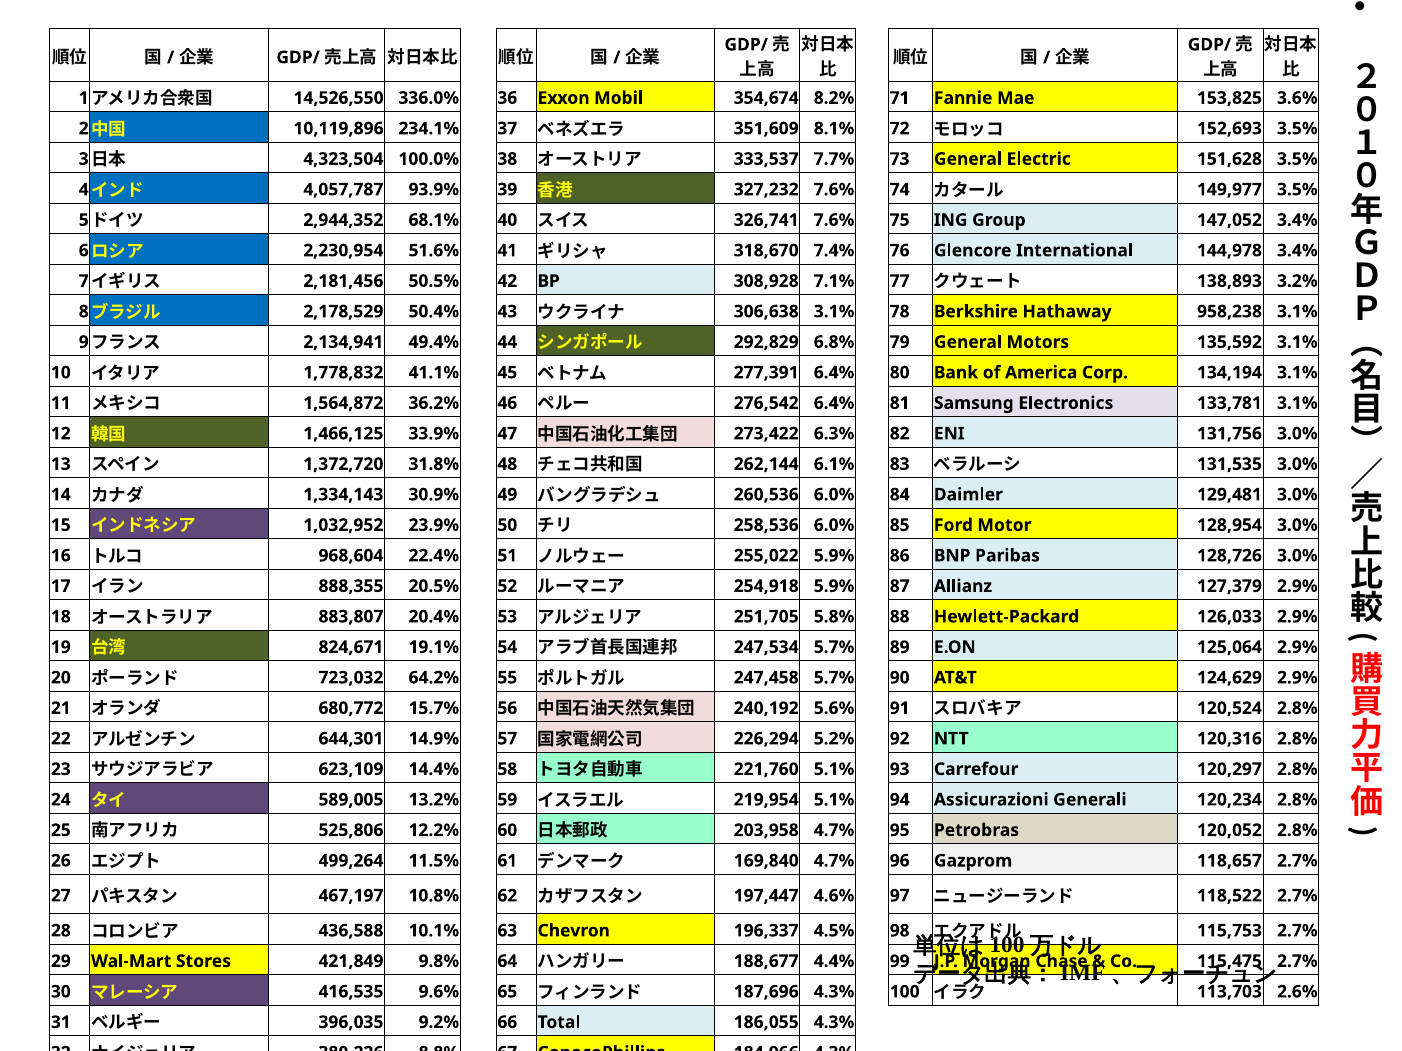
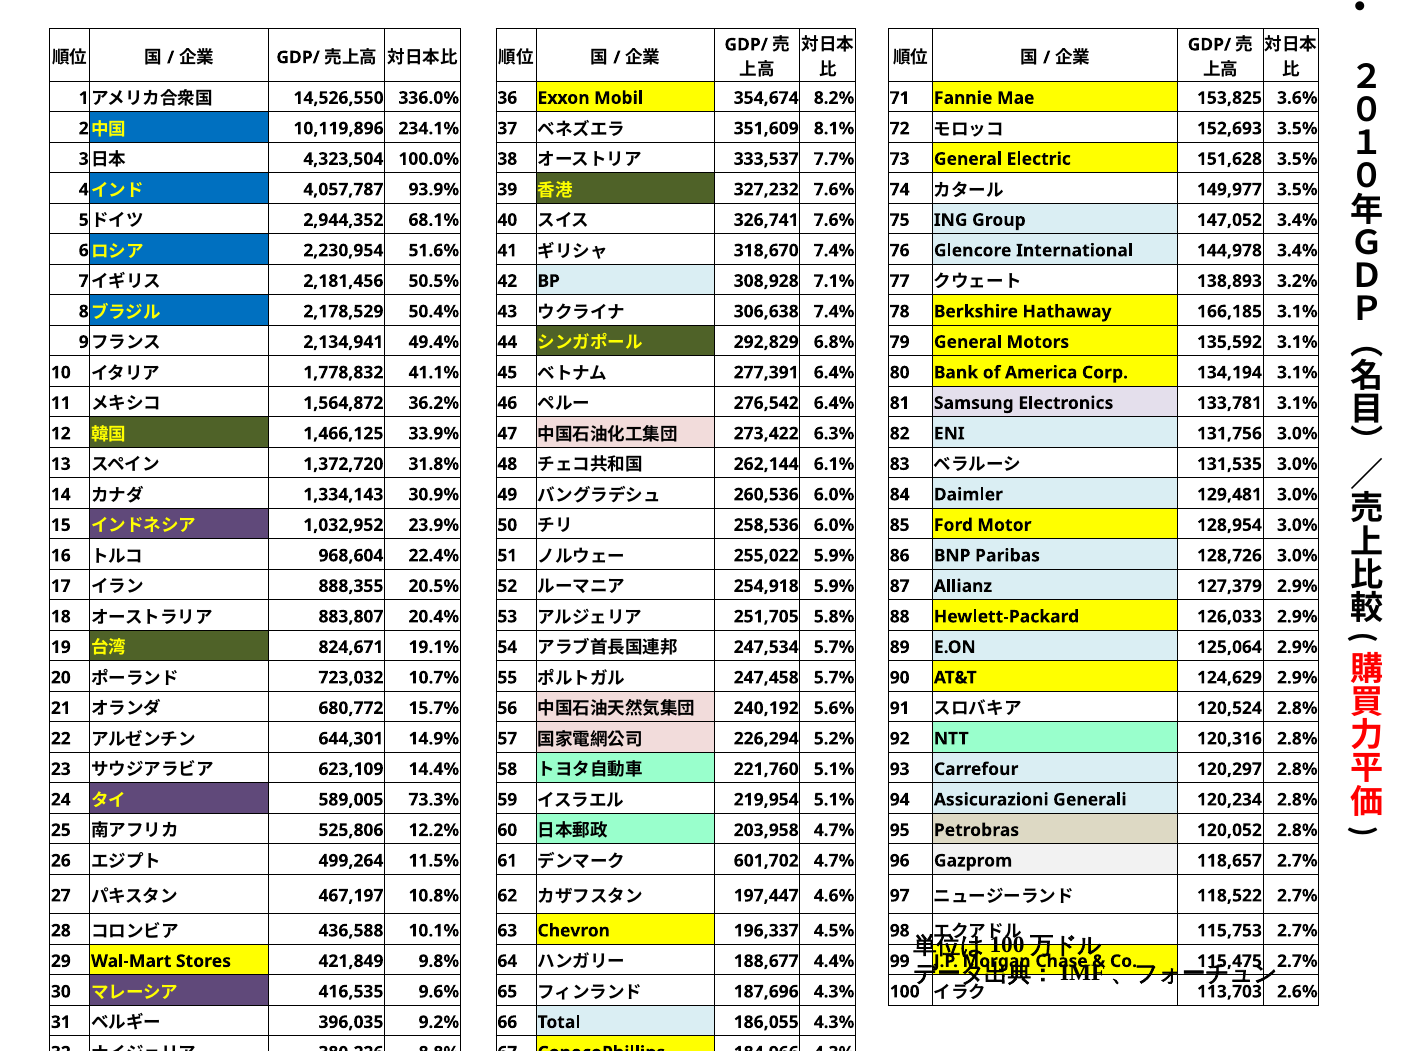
306,638 3.1%: 3.1% -> 7.4% (834, 312)
958,238: 958,238 -> 166,185 (1230, 312)
64.2%: 64.2% -> 10.7% (434, 678)
13.2%: 13.2% -> 73.3% (434, 800)
169,840: 169,840 -> 601,702 (766, 861)
